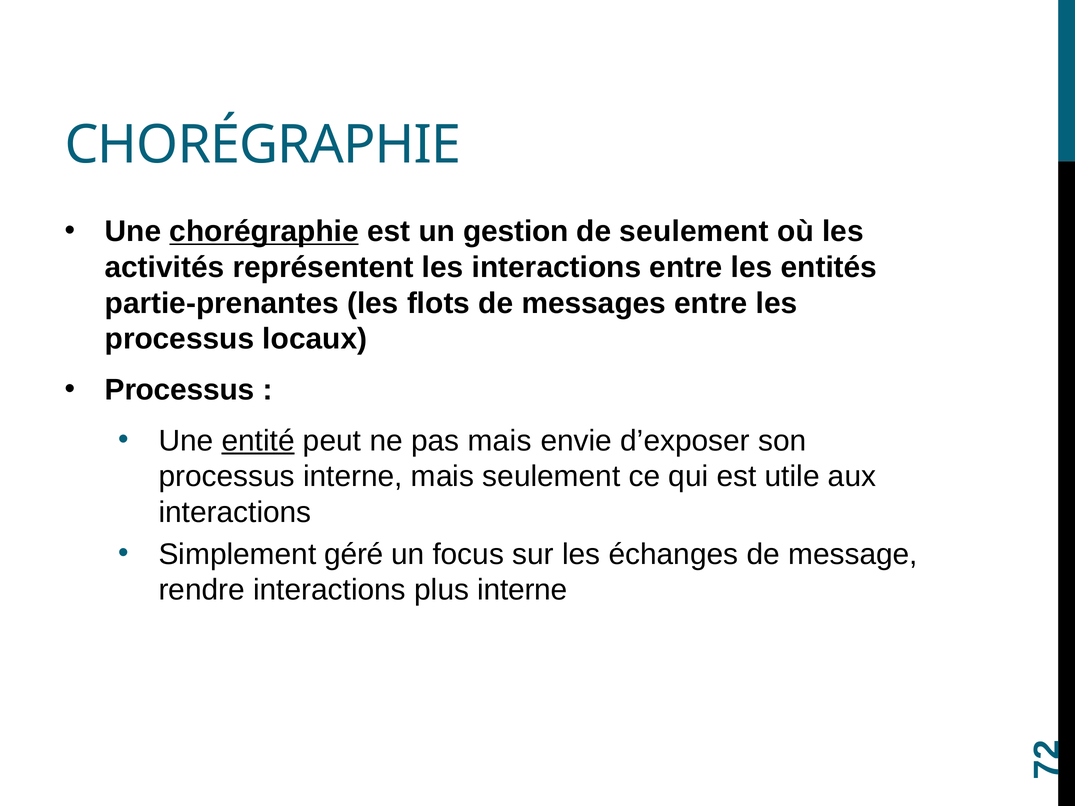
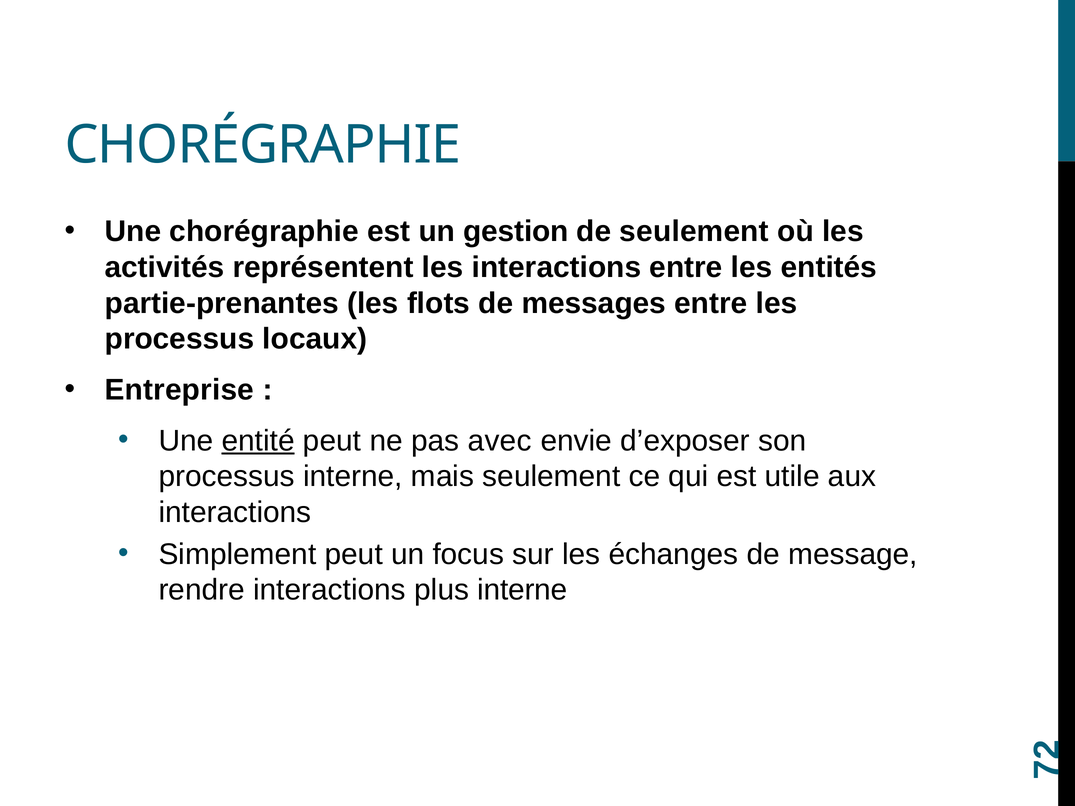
chorégraphie underline: present -> none (264, 231)
Processus: Processus -> Entreprise (179, 390)
pas mais: mais -> avec (500, 441)
Simplement géré: géré -> peut (354, 554)
